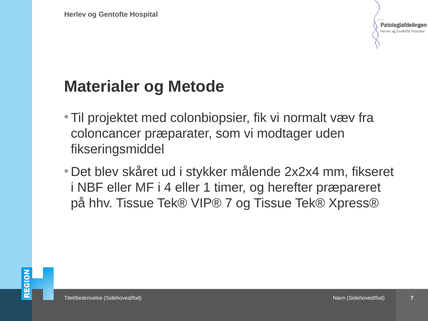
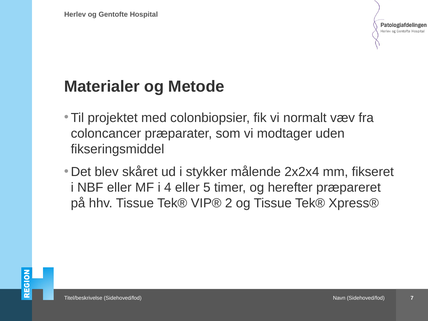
1: 1 -> 5 (207, 188)
VIP® 7: 7 -> 2 (229, 203)
